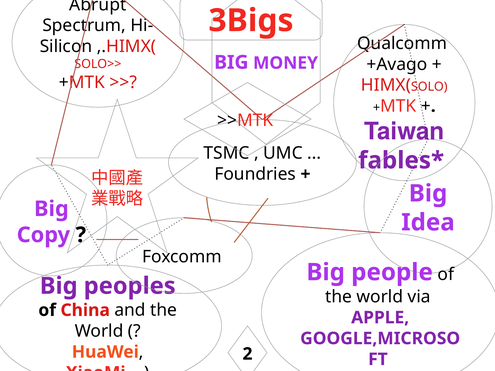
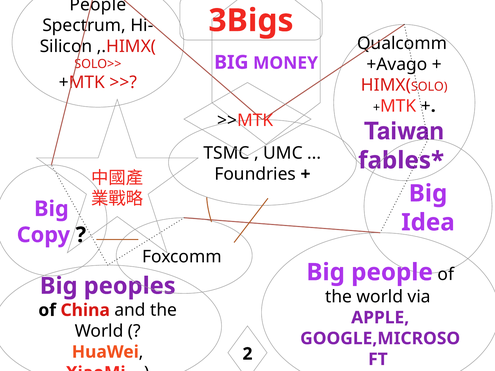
Abrupt: Abrupt -> People (98, 5)
